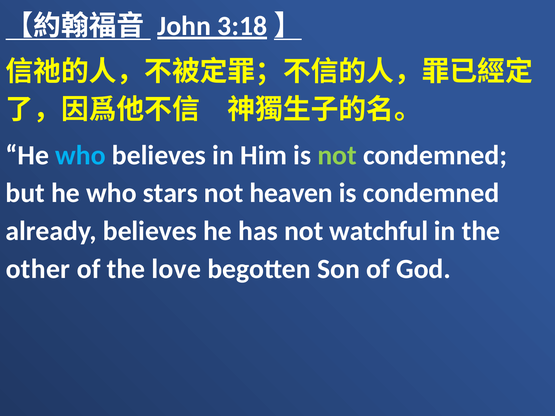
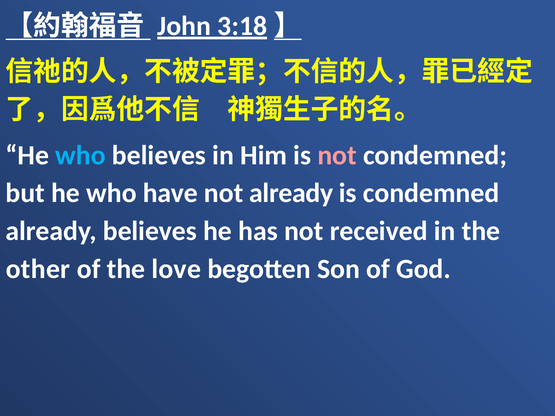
not colour: light green -> pink (337, 155)
stars: stars -> have (170, 193)
not heaven: heaven -> already (291, 193)
watchful: watchful -> received (379, 231)
